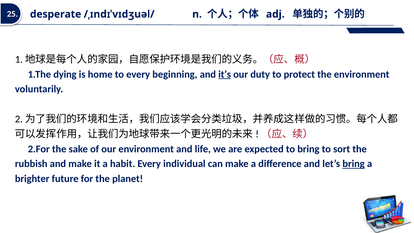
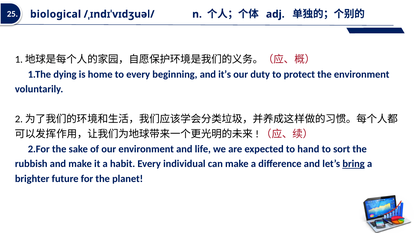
desperate: desperate -> biological (56, 14)
it’s underline: present -> none (225, 74)
to bring: bring -> hand (308, 149)
